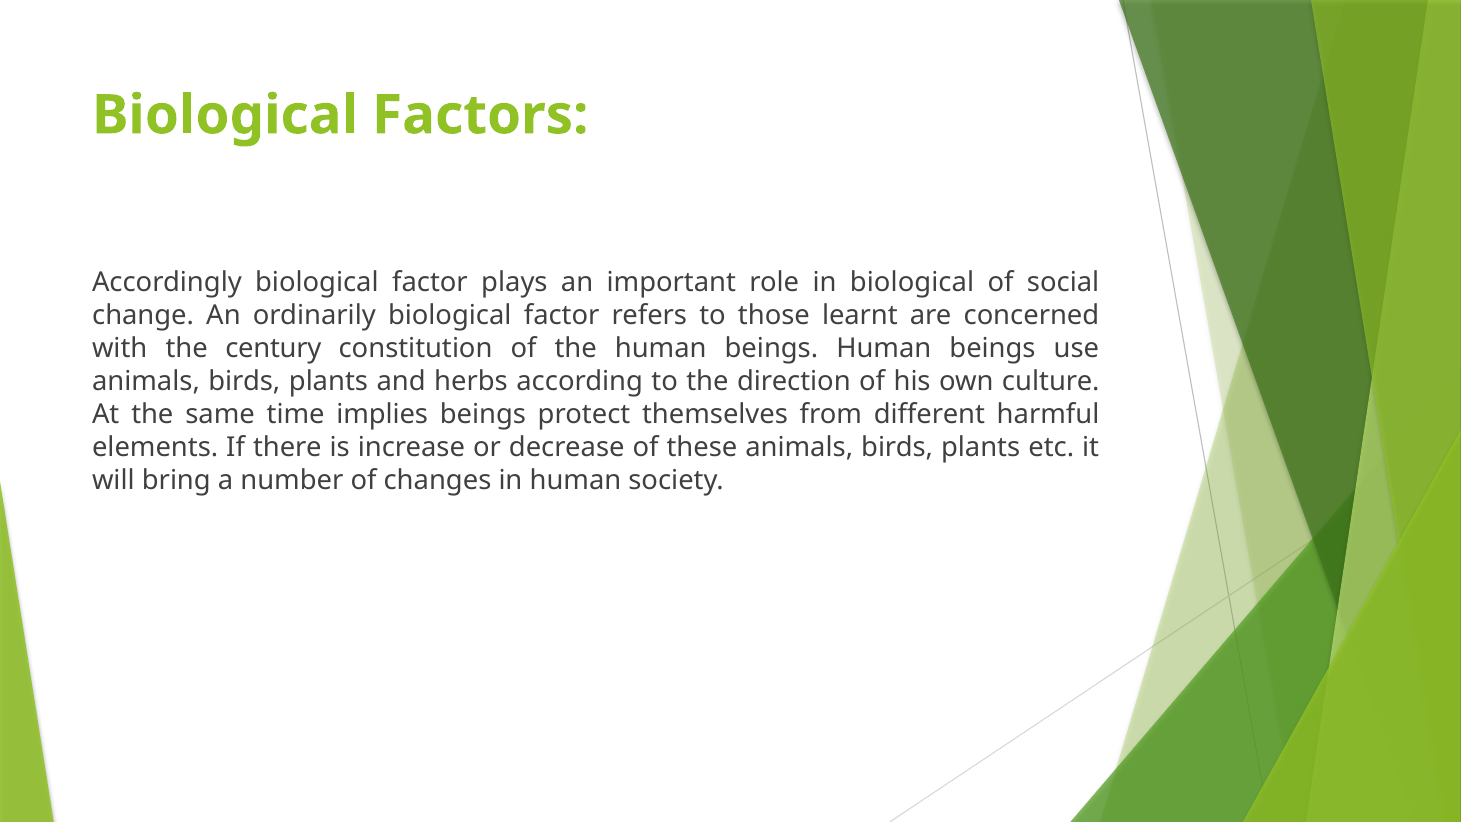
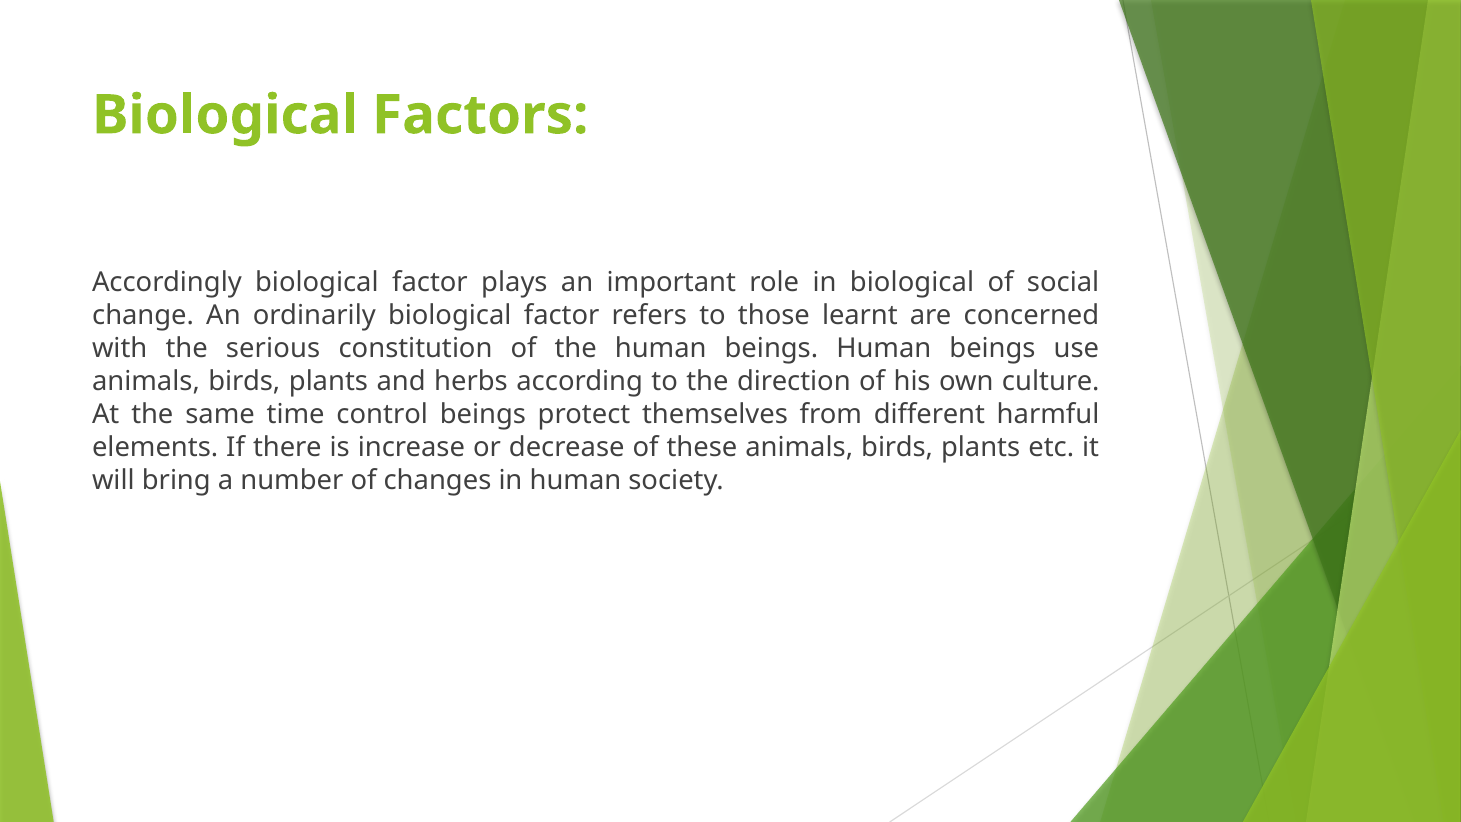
century: century -> serious (273, 348)
implies: implies -> control (382, 414)
